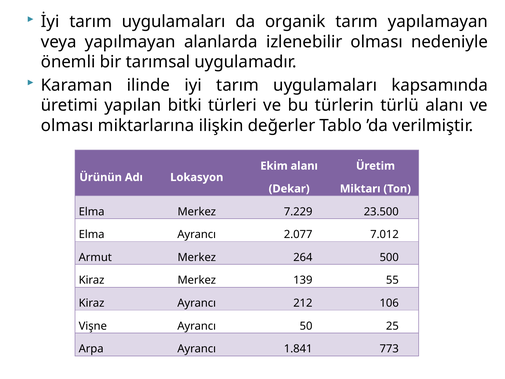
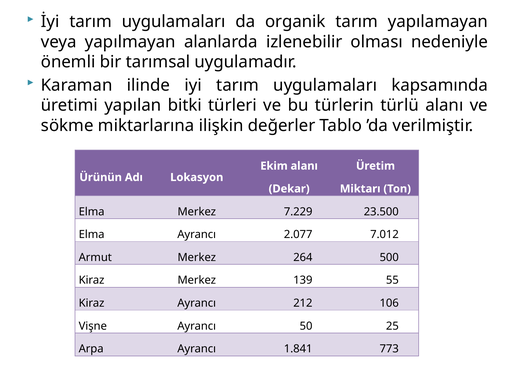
olması: olması -> sökme (67, 125)
